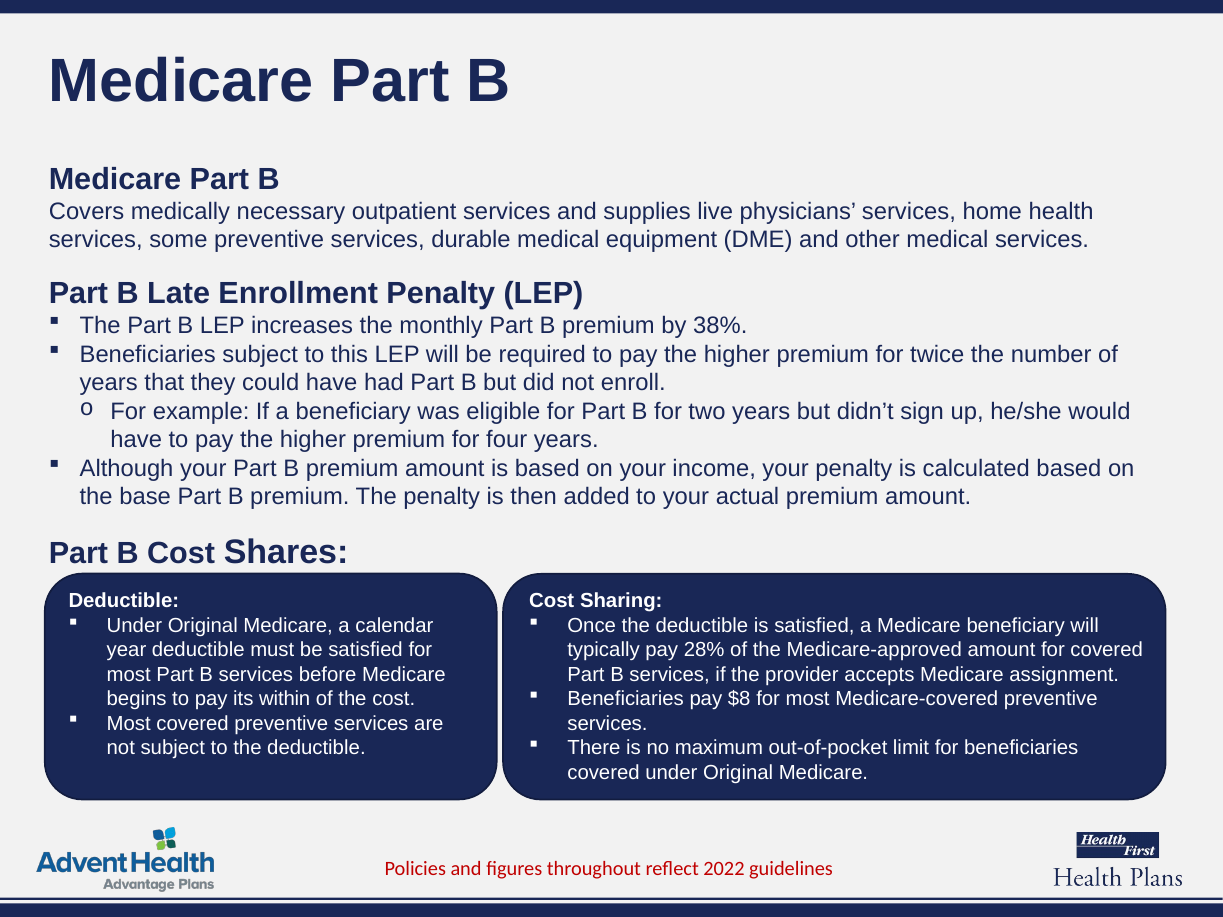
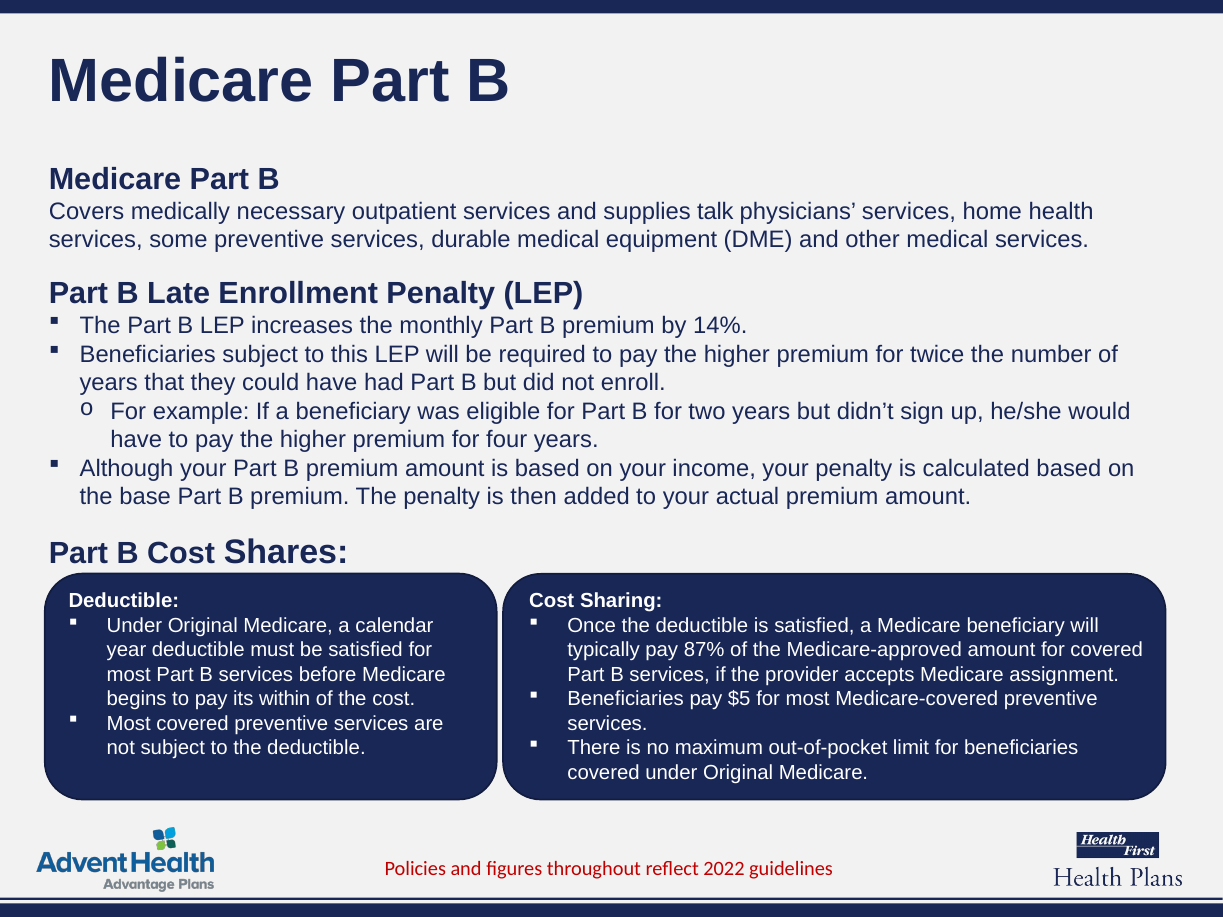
live: live -> talk (715, 212)
38%: 38% -> 14% (720, 326)
28%: 28% -> 87% (704, 650)
$8: $8 -> $5 (739, 699)
